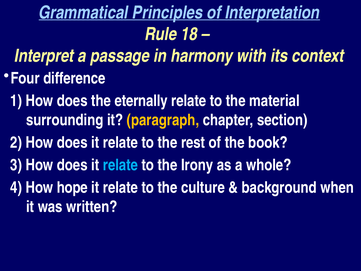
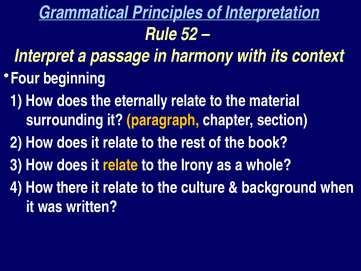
18: 18 -> 52 (189, 34)
difference: difference -> beginning (74, 78)
relate colour: light blue -> yellow (120, 165)
hope: hope -> there (72, 187)
